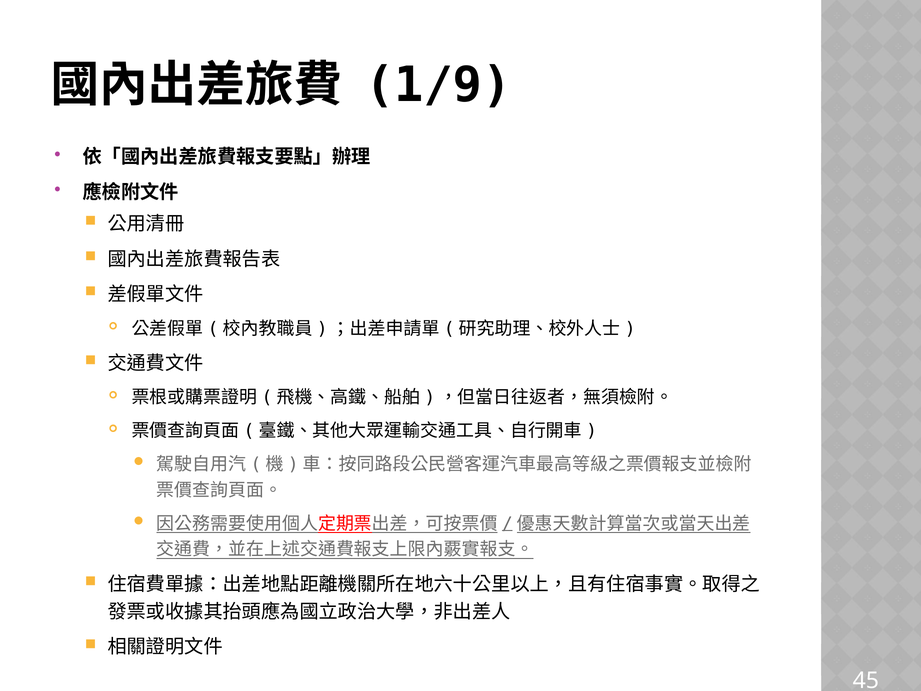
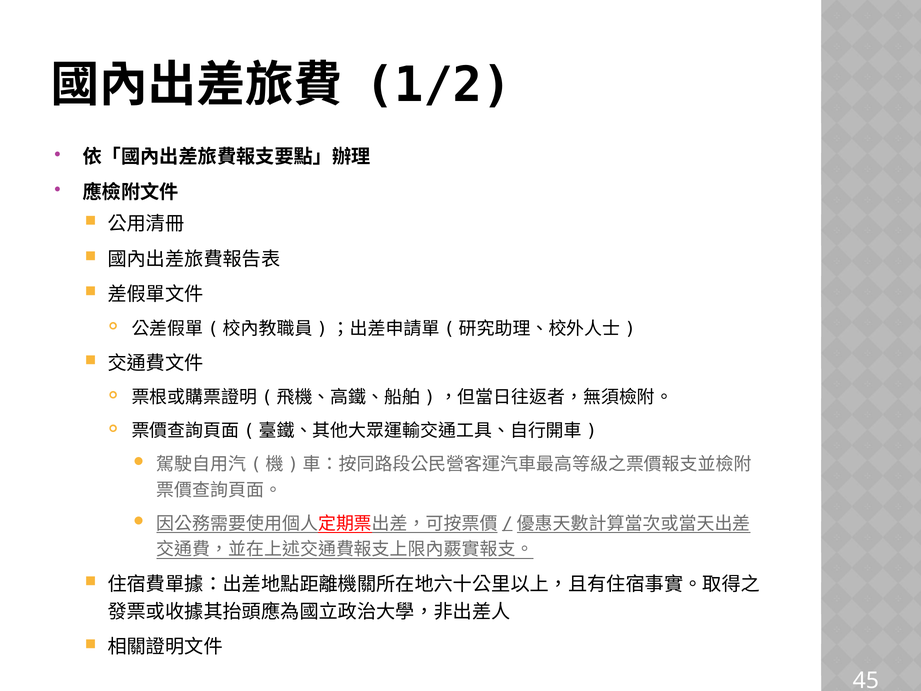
1/9: 1/9 -> 1/2 (438, 85)
